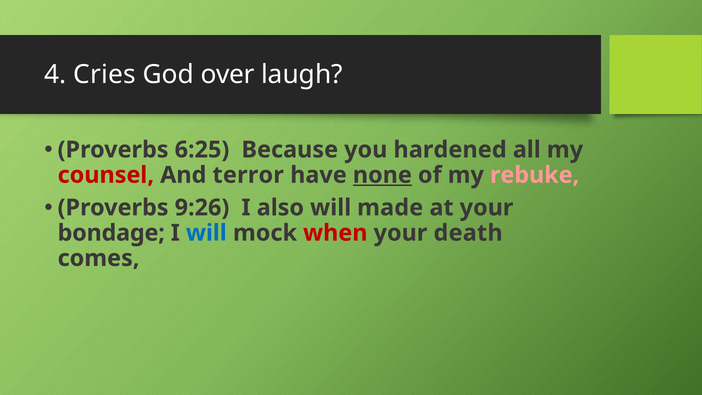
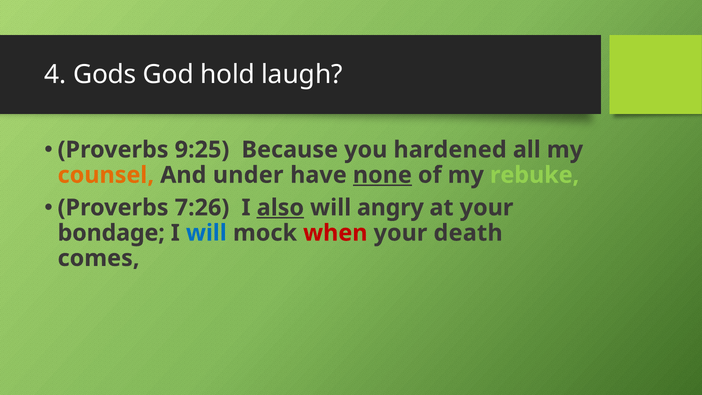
Cries: Cries -> Gods (105, 74)
over: over -> hold (228, 74)
6:25: 6:25 -> 9:25 (202, 150)
counsel colour: red -> orange (106, 175)
terror: terror -> under (248, 175)
rebuke colour: pink -> light green (535, 175)
9:26: 9:26 -> 7:26 (202, 208)
also underline: none -> present (280, 208)
made: made -> angry (390, 208)
